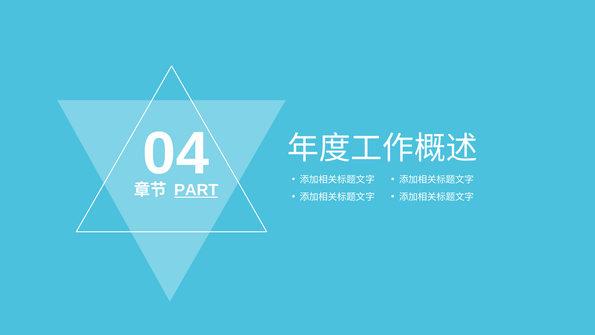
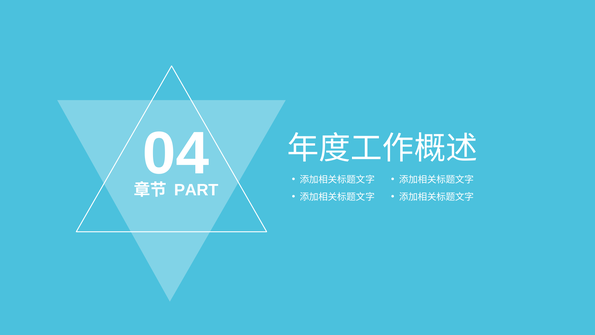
PART underline: present -> none (196, 190)
